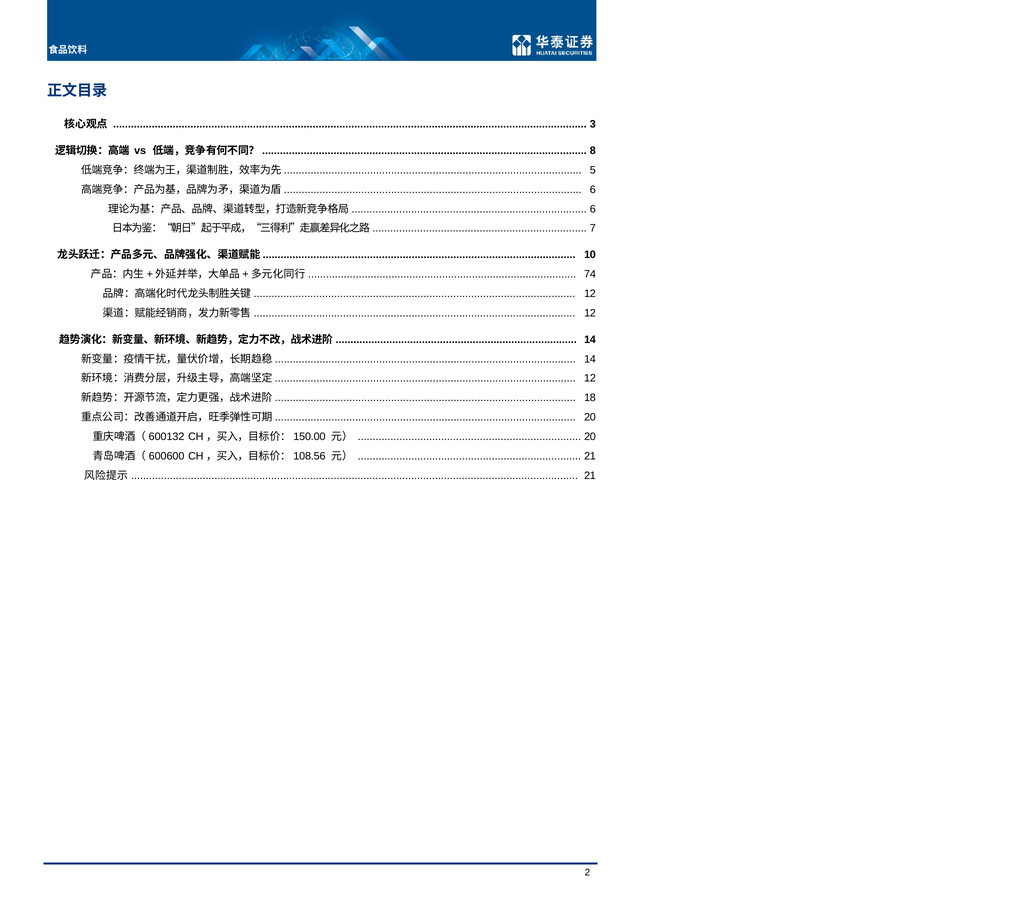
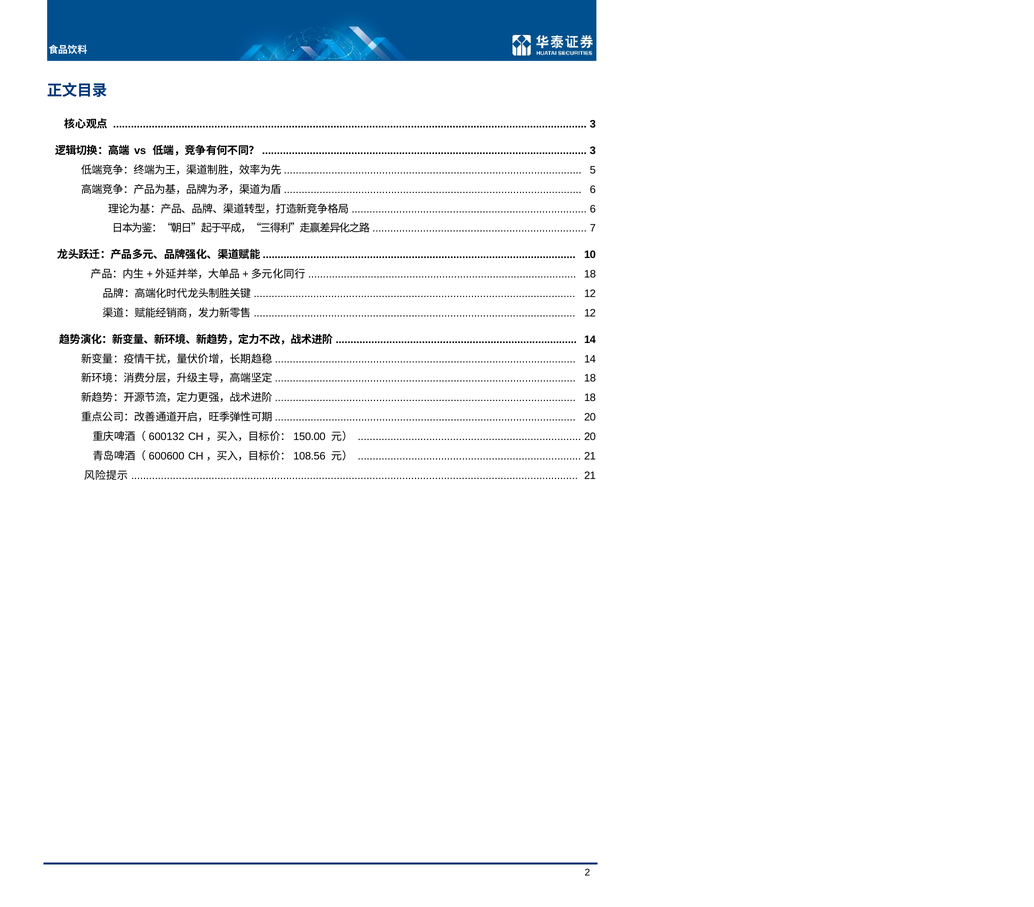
8: 8 -> 3 (593, 151)
74: 74 -> 18 (590, 274)
12: 12 -> 18 (590, 378)
